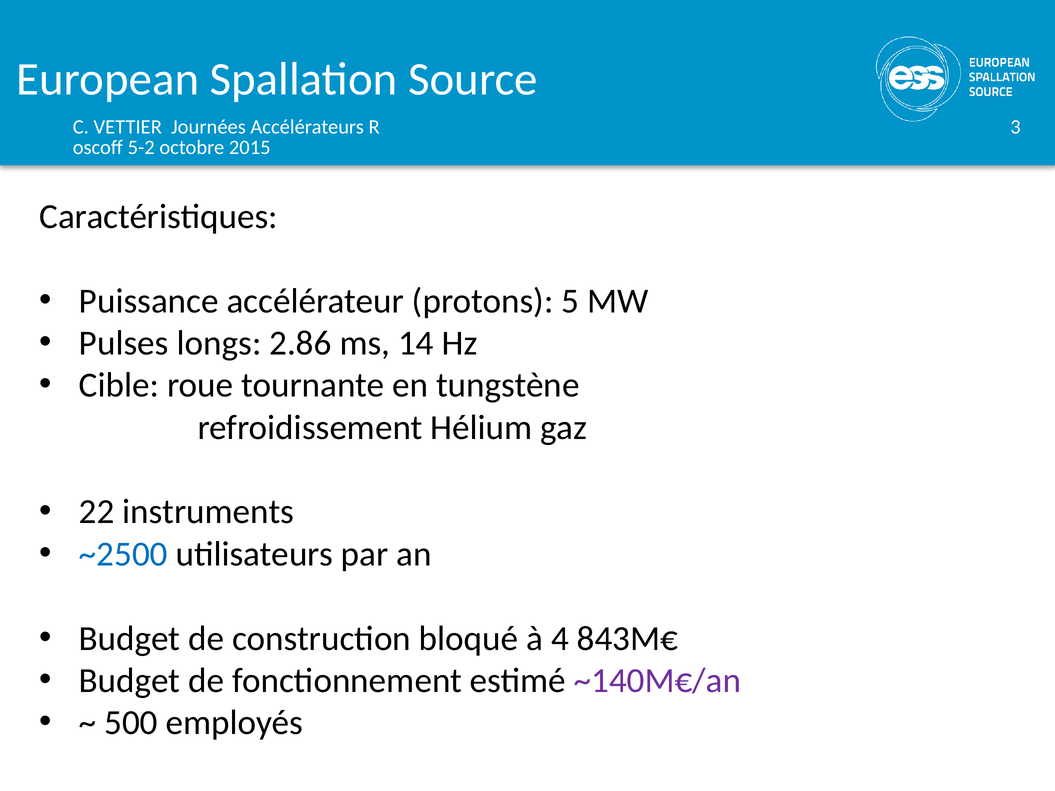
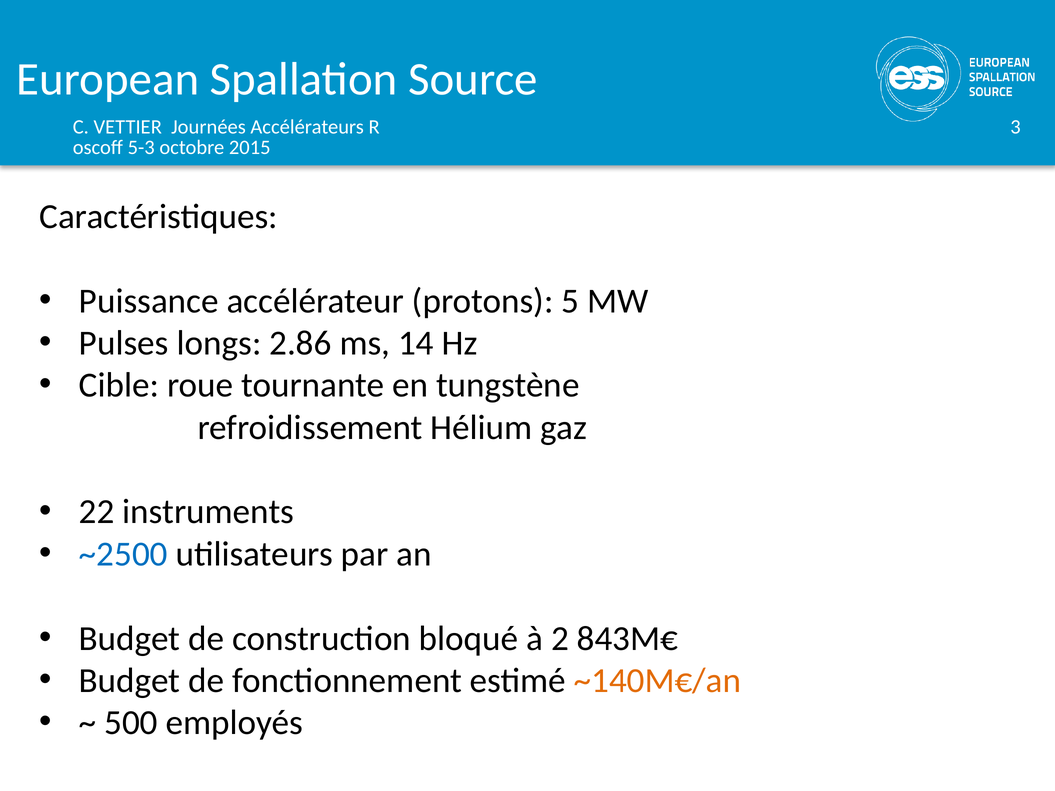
5-2: 5-2 -> 5-3 (141, 148)
4: 4 -> 2 (560, 639)
~140M€/an colour: purple -> orange (657, 681)
